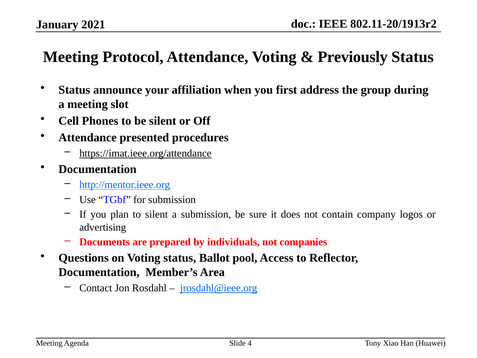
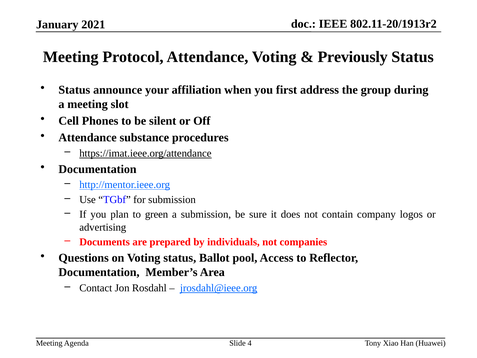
presented: presented -> substance (144, 138)
to silent: silent -> green (157, 214)
